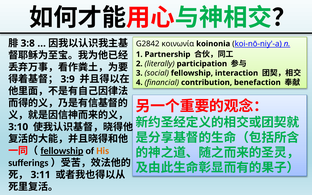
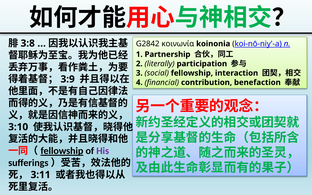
His colour: orange -> purple (103, 151)
